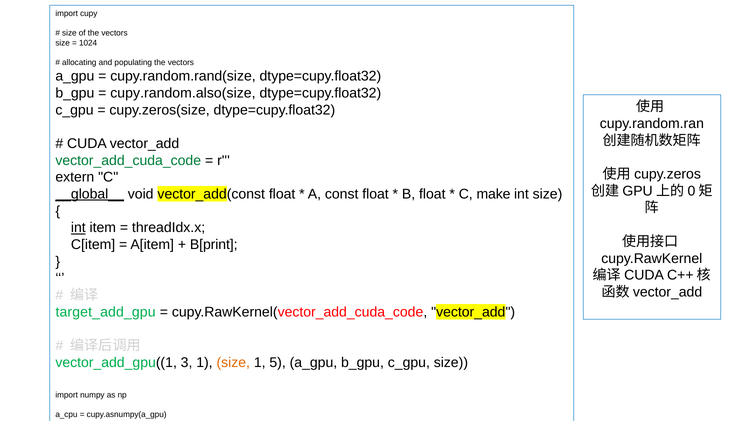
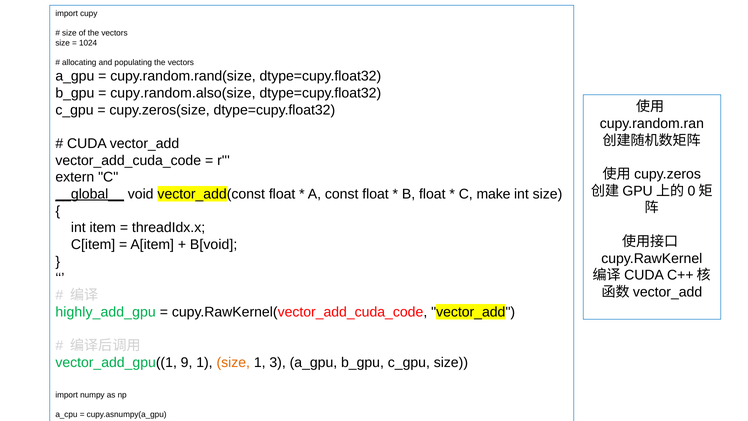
vector_add_cuda_code colour: green -> black (128, 160)
int underline: present -> none (78, 228)
B[print: B[print -> B[void (214, 245)
target_add_gpu: target_add_gpu -> highly_add_gpu (106, 312)
3: 3 -> 9 (187, 362)
5: 5 -> 3 (278, 362)
